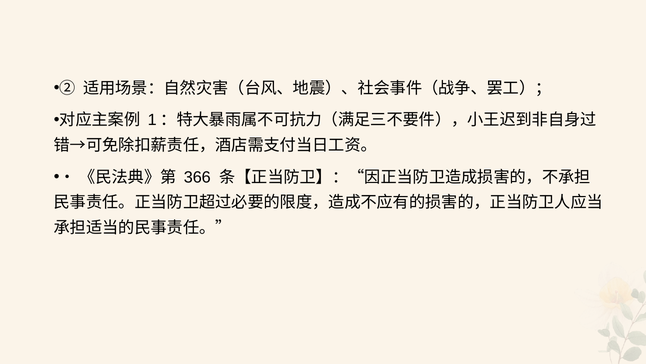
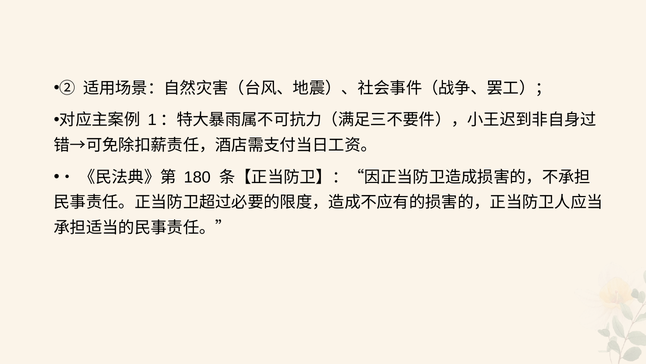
366: 366 -> 180 (197, 177)
